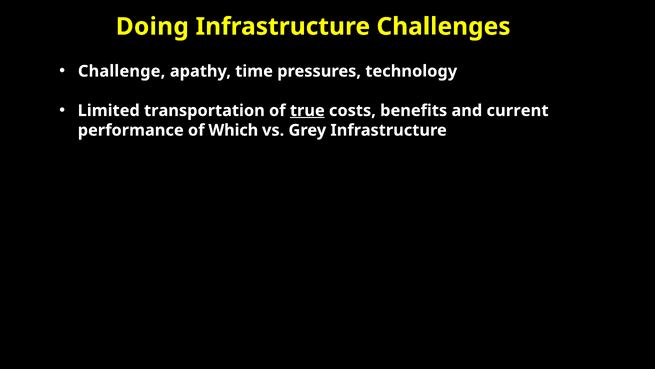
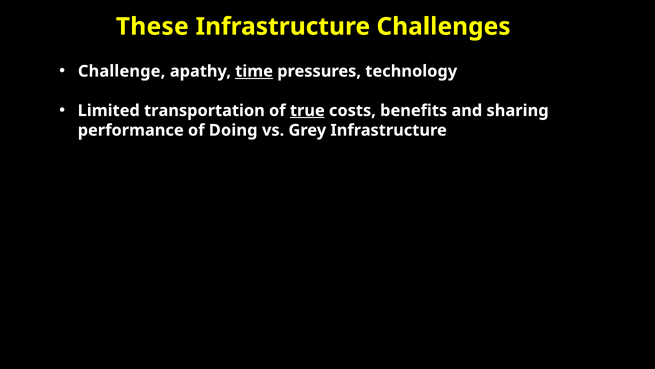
Doing: Doing -> These (152, 27)
time underline: none -> present (254, 71)
current: current -> sharing (518, 110)
Which: Which -> Doing (233, 130)
